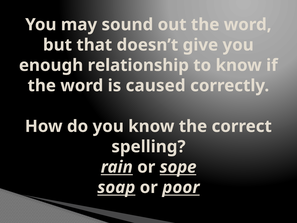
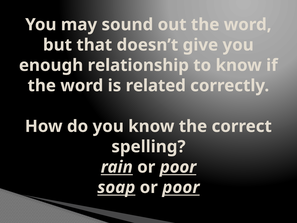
caused: caused -> related (156, 86)
rain or sope: sope -> poor (178, 167)
